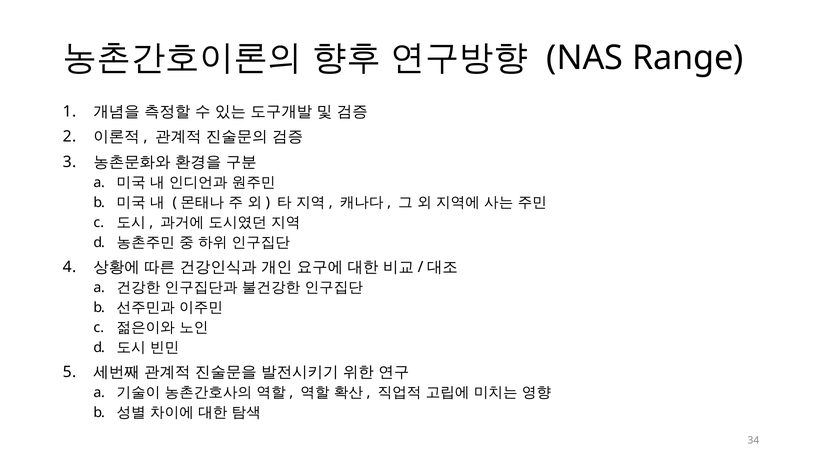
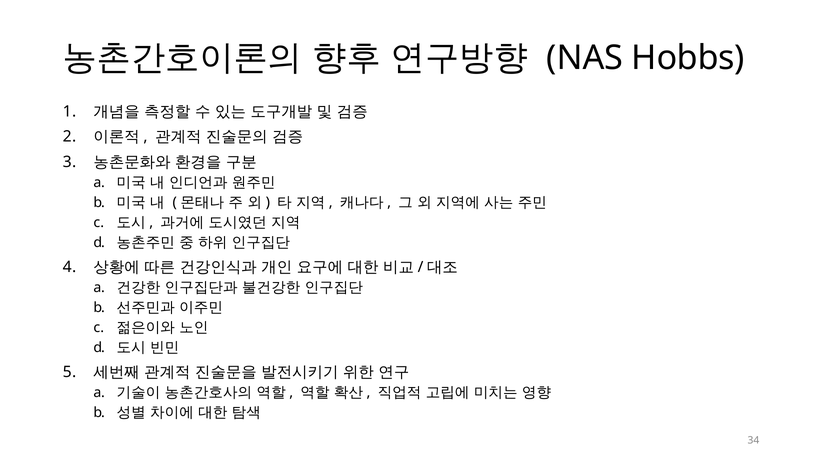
Range: Range -> Hobbs (688, 58)
